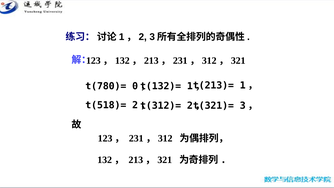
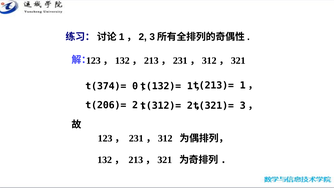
t(780)=: t(780)= -> t(374)= (106, 86)
t(518)=: t(518)= -> t(206)= (106, 105)
